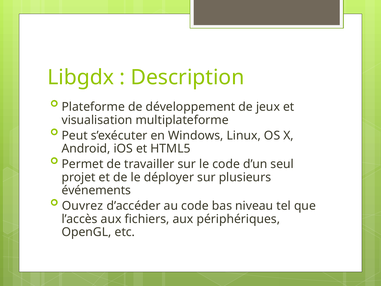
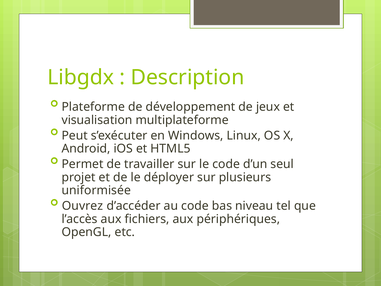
événements: événements -> uniformisée (96, 190)
